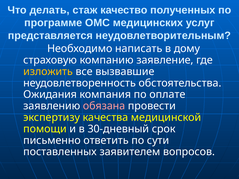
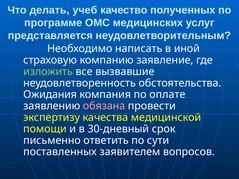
стаж: стаж -> учеб (85, 10)
дому: дому -> иной (187, 49)
изложить colour: yellow -> light green (48, 72)
